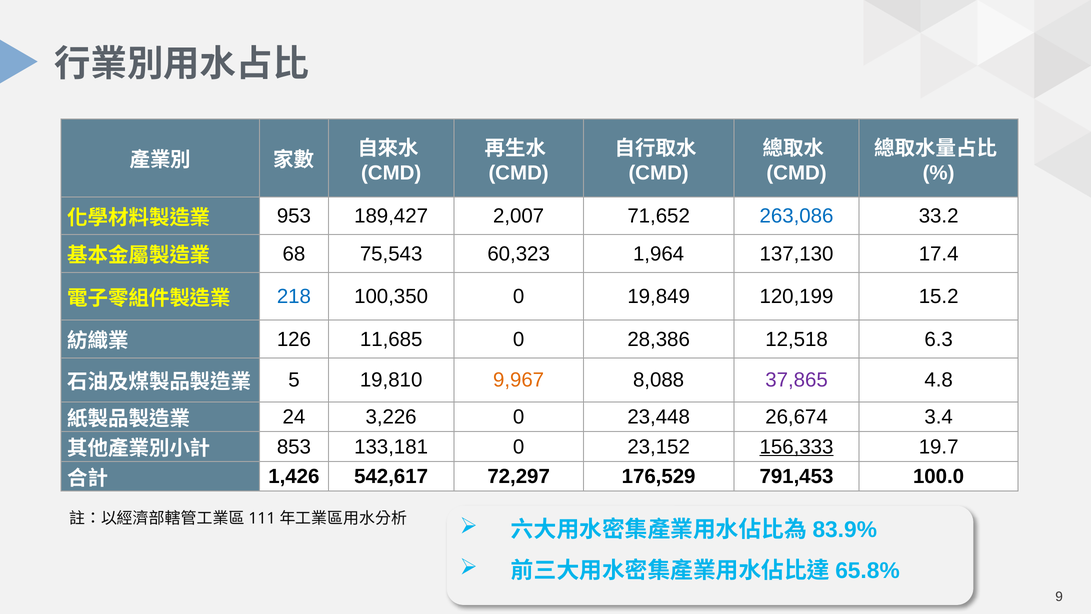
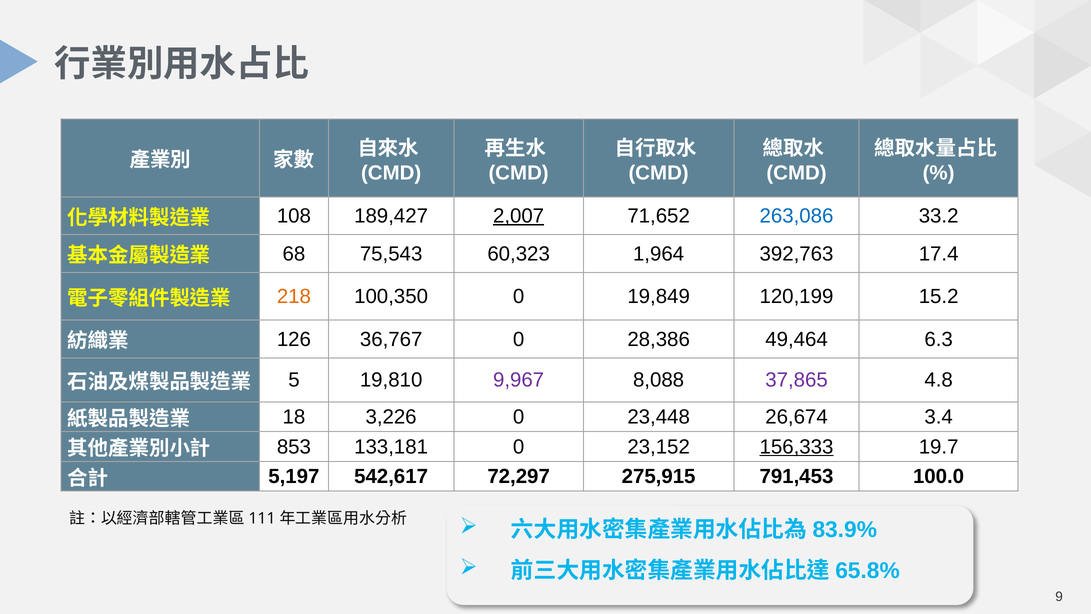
953: 953 -> 108 (294, 216)
2,007 underline: none -> present (519, 216)
137,130: 137,130 -> 392,763 (796, 254)
218 colour: blue -> orange (294, 296)
11,685: 11,685 -> 36,767 (391, 339)
12,518: 12,518 -> 49,464 (797, 339)
9,967 colour: orange -> purple (519, 380)
24: 24 -> 18 (294, 417)
1,426: 1,426 -> 5,197 (294, 476)
176,529: 176,529 -> 275,915 (659, 476)
